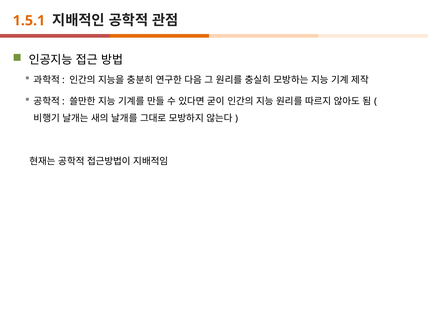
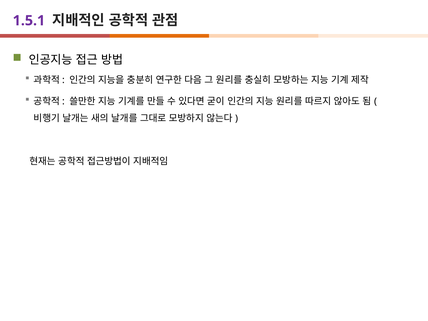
1.5.1 colour: orange -> purple (29, 21)
